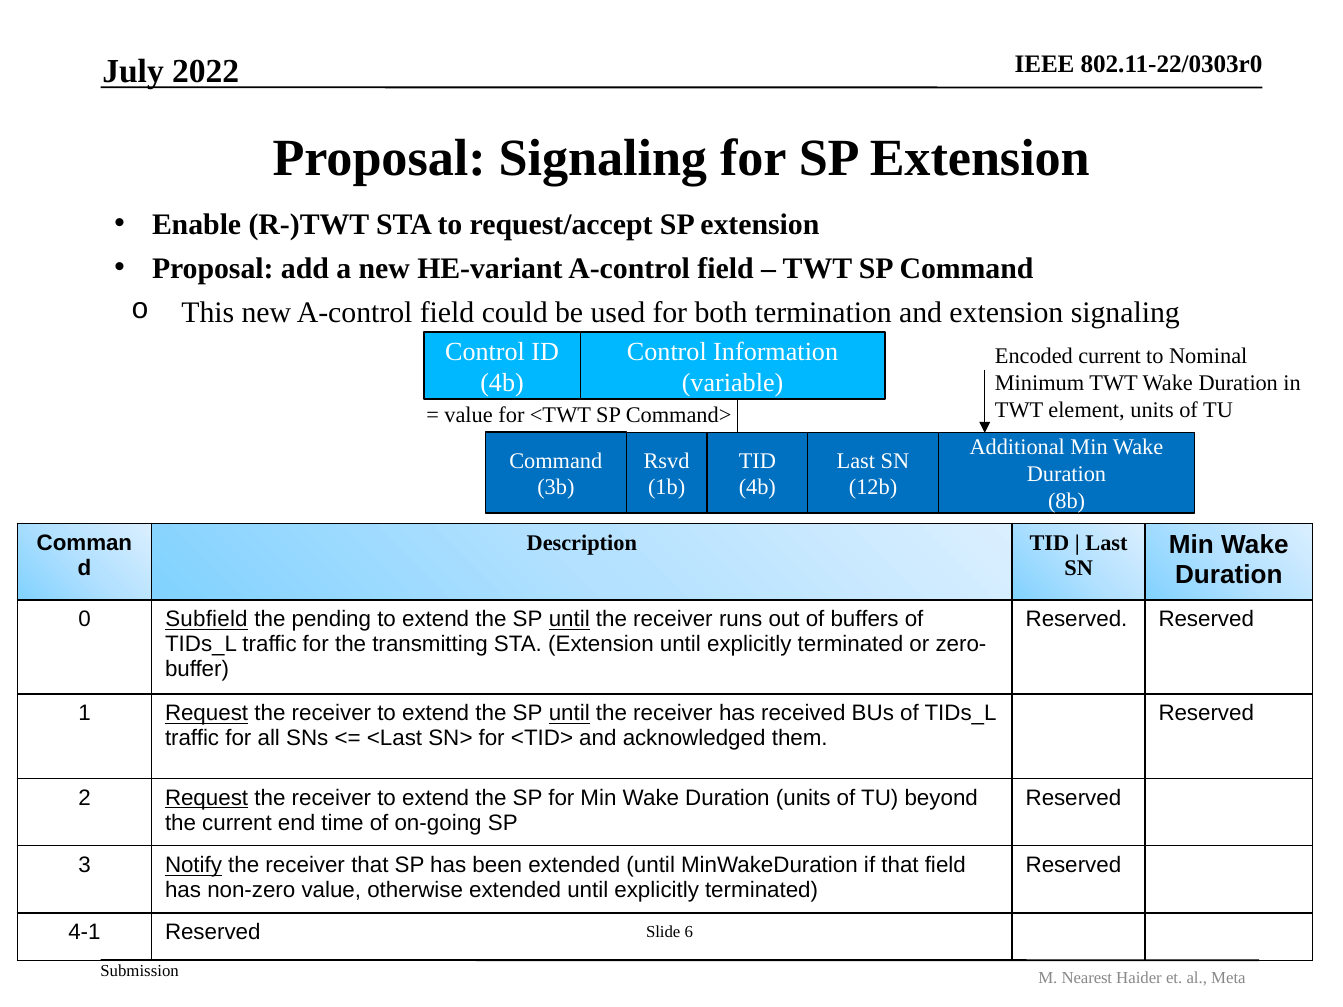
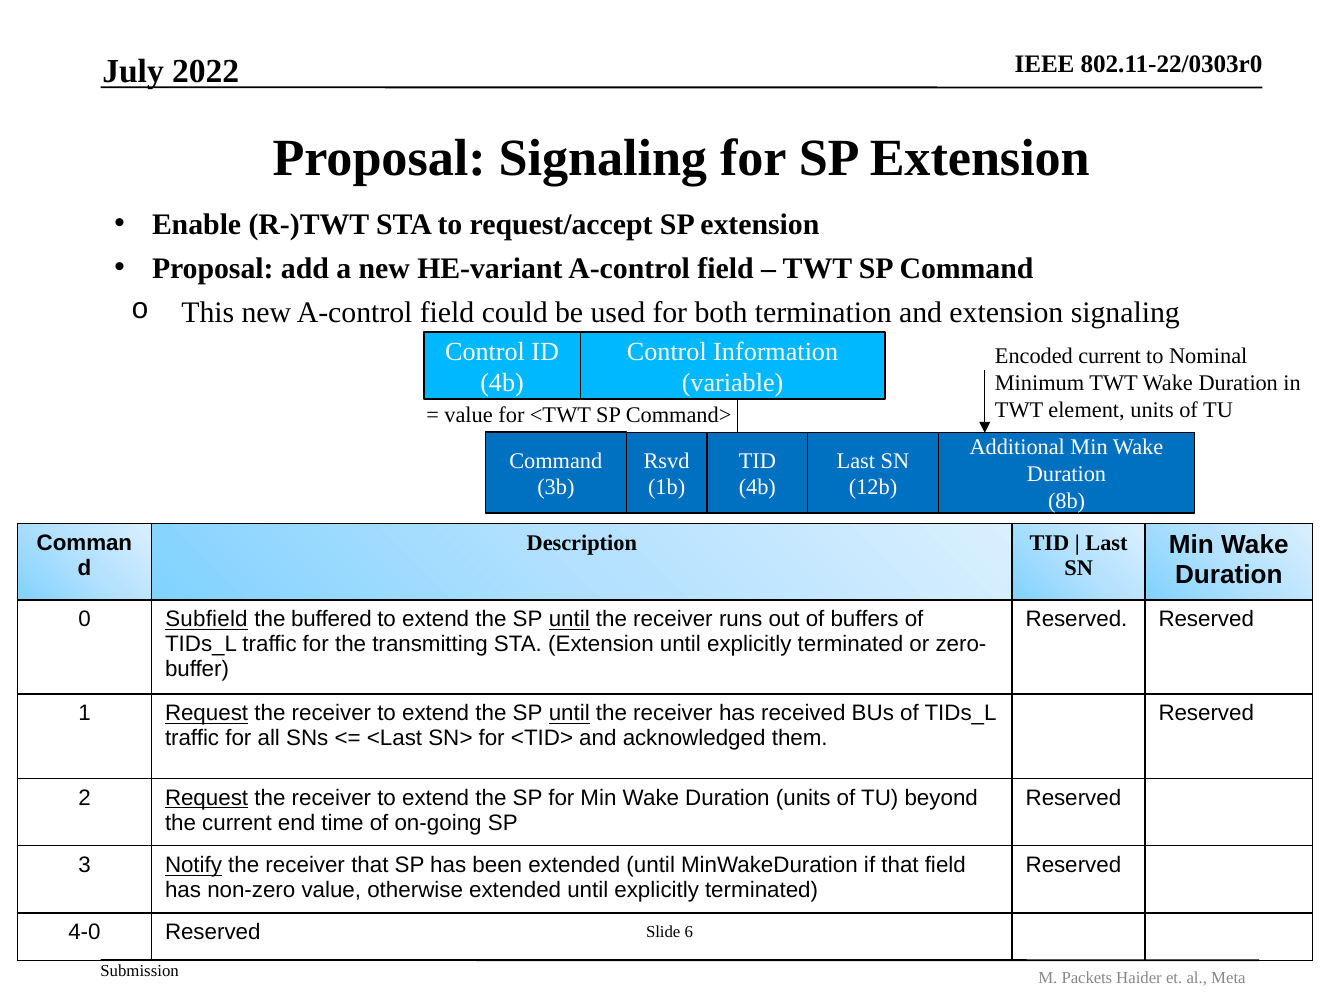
pending: pending -> buffered (331, 620)
4-1: 4-1 -> 4-0 (84, 933)
Nearest: Nearest -> Packets (1087, 978)
